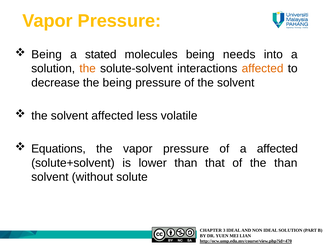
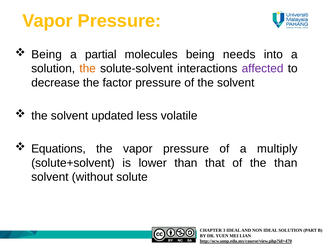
stated: stated -> partial (101, 54)
affected colour: orange -> purple (263, 68)
the being: being -> factor (117, 83)
solvent affected: affected -> updated (112, 115)
a affected: affected -> multiply (277, 148)
